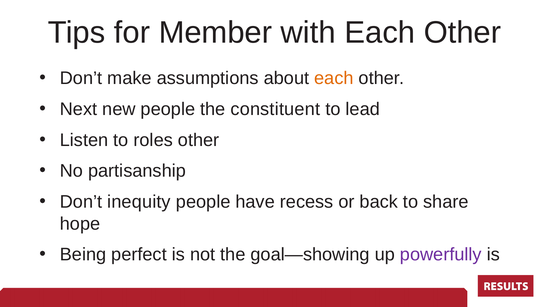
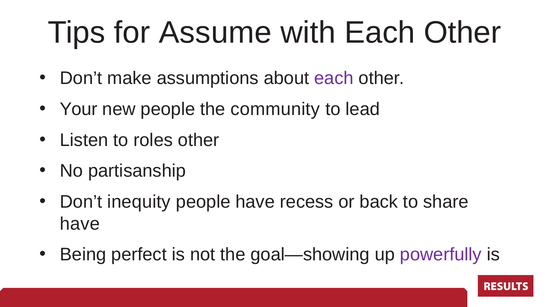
Member: Member -> Assume (215, 33)
each colour: orange -> purple (334, 78)
Next: Next -> Your (79, 109)
constituent: constituent -> community (275, 109)
hope: hope -> have (80, 223)
